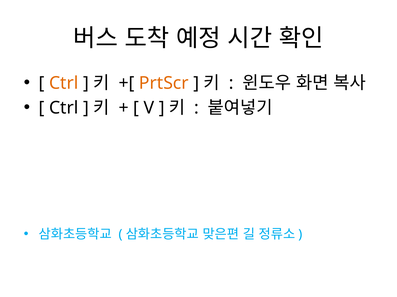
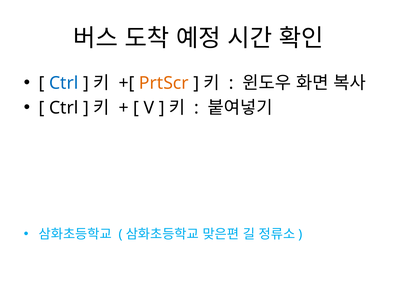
Ctrl colour: orange -> blue (64, 83)
